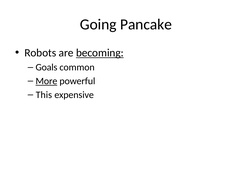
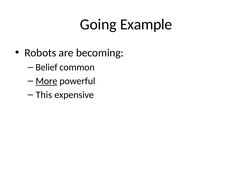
Pancake: Pancake -> Example (146, 24)
becoming underline: present -> none (100, 53)
Goals: Goals -> Belief (46, 67)
